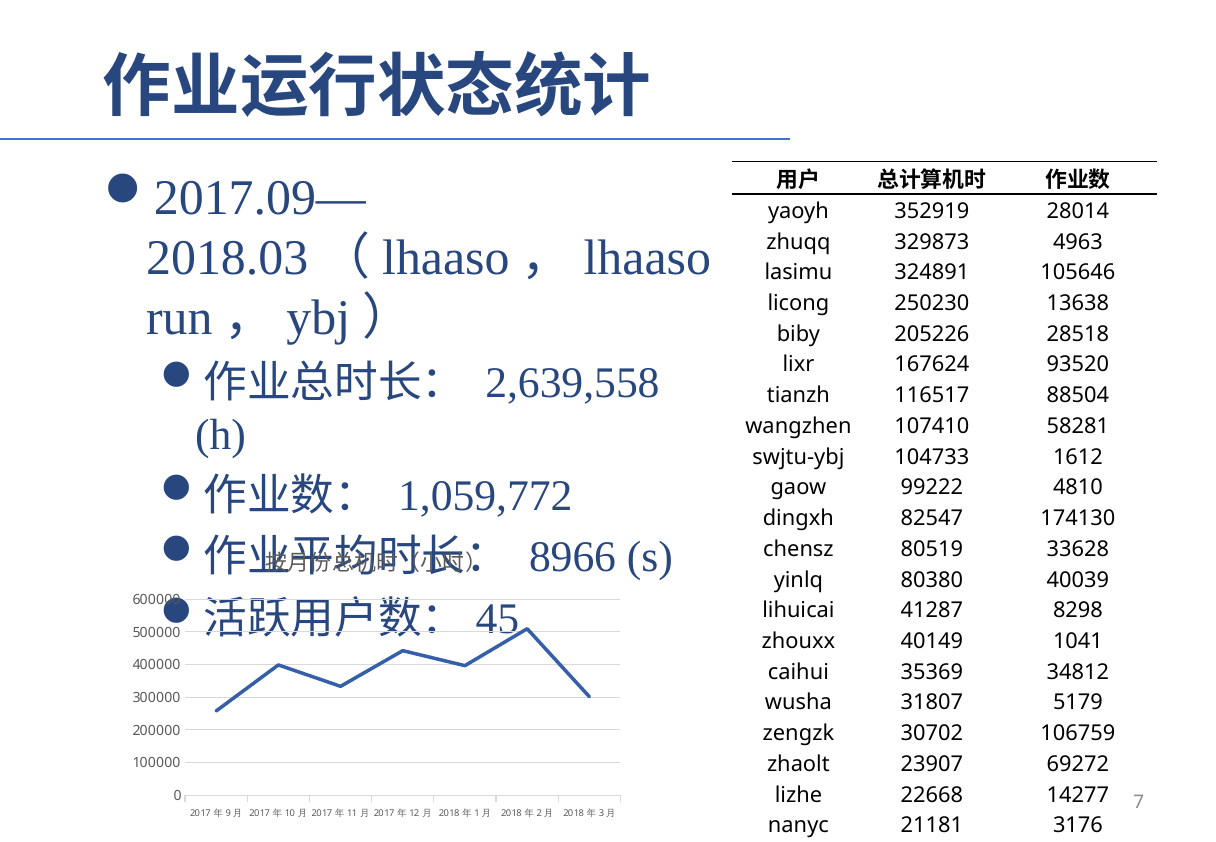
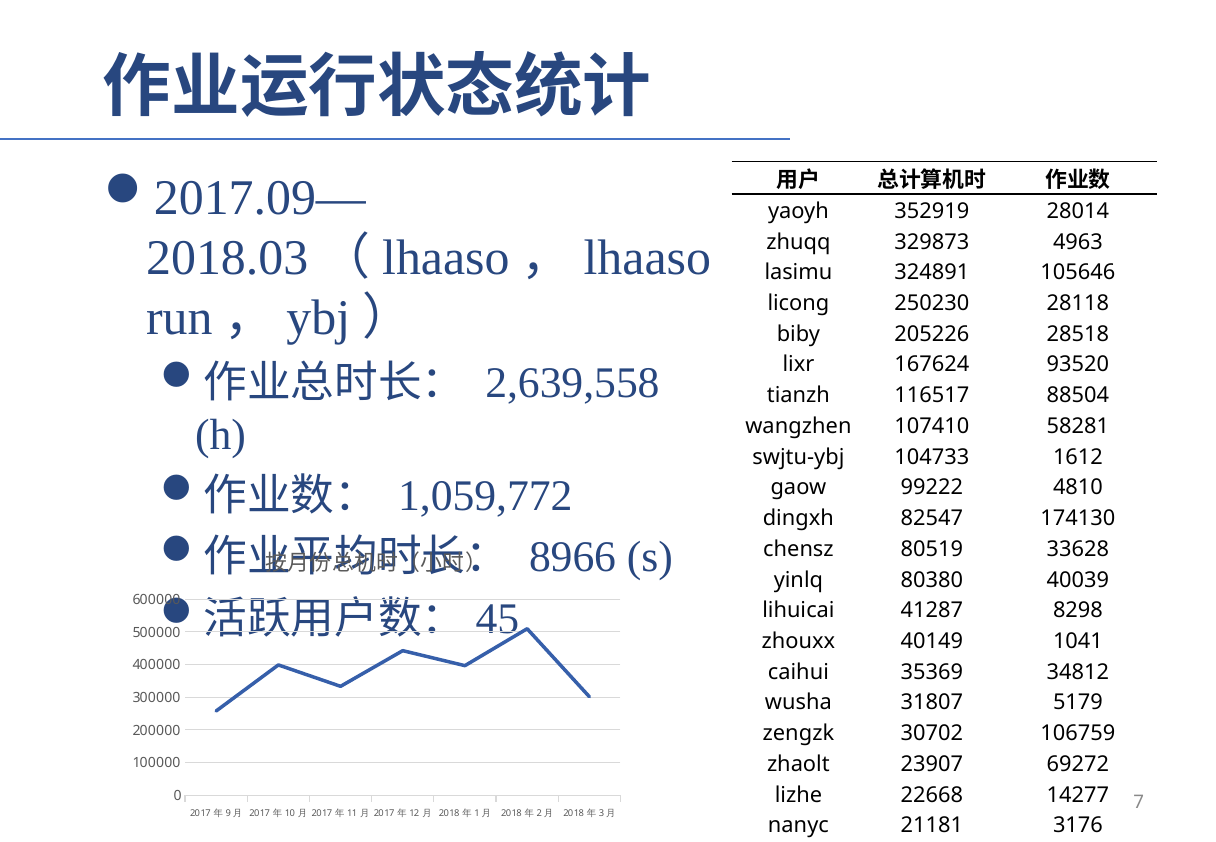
13638: 13638 -> 28118 (1078, 303)
